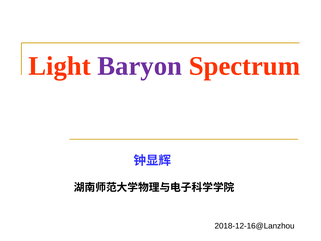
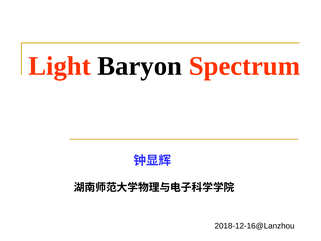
Baryon colour: purple -> black (140, 66)
